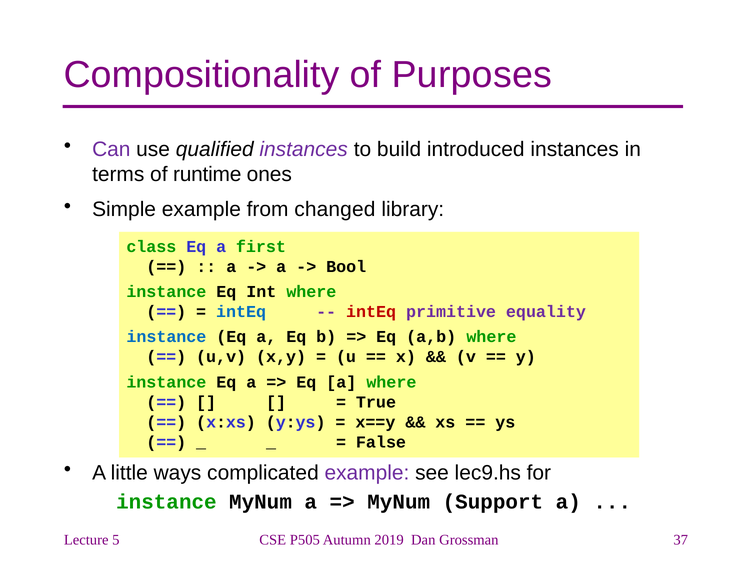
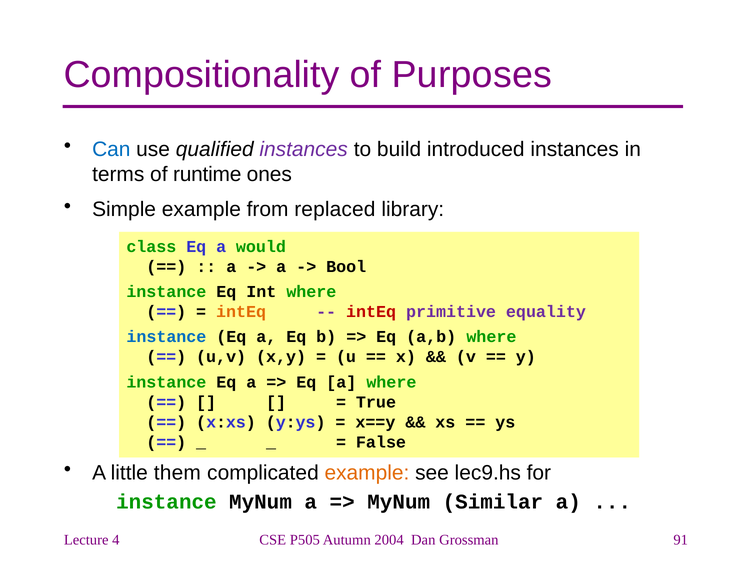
Can colour: purple -> blue (111, 149)
changed: changed -> replaced (335, 210)
first: first -> would (261, 247)
intEq colour: blue -> orange (241, 312)
ways: ways -> them (177, 473)
example colour: purple -> orange (367, 473)
Support: Support -> Similar (493, 502)
5: 5 -> 4 (116, 540)
2019: 2019 -> 2004 (389, 540)
37: 37 -> 91 (681, 540)
